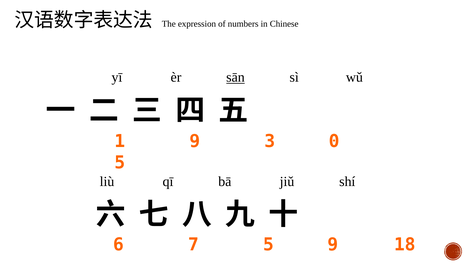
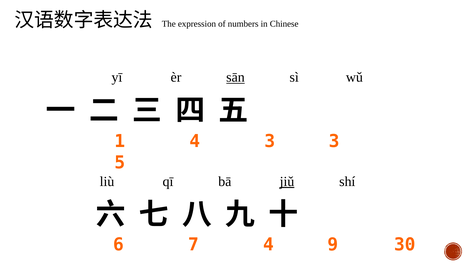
1 9: 9 -> 4 (195, 141)
3 0: 0 -> 3 (334, 141)
jiǔ underline: none -> present (287, 182)
7 5: 5 -> 4 (268, 245)
18: 18 -> 30 (405, 245)
